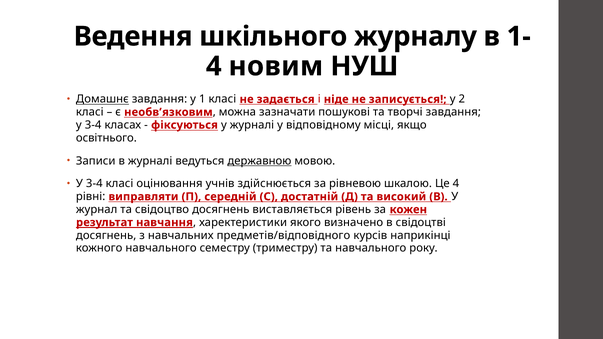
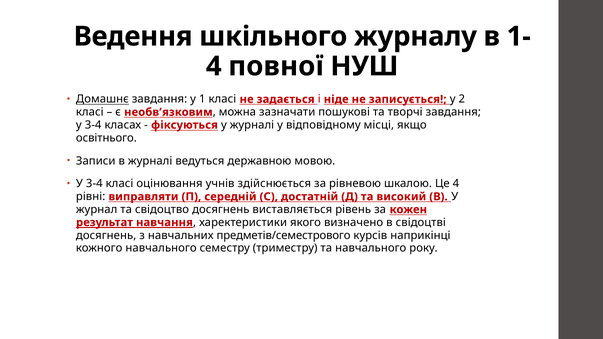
новим: новим -> повної (276, 66)
державною underline: present -> none (259, 161)
предметів/відповідного: предметів/відповідного -> предметів/семестрового (284, 235)
